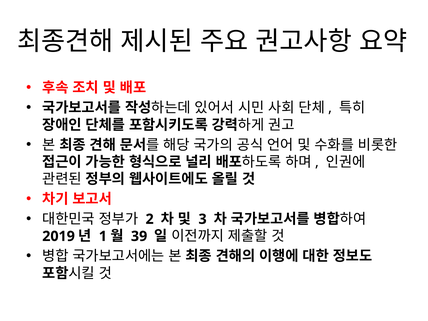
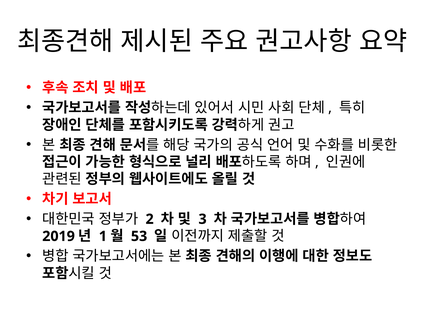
39: 39 -> 53 (139, 236)
